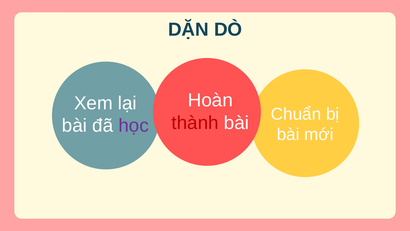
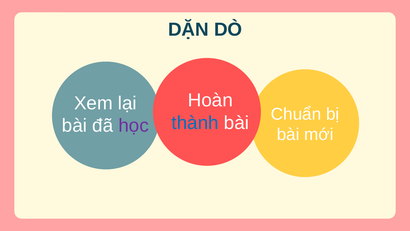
thành colour: red -> blue (195, 123)
